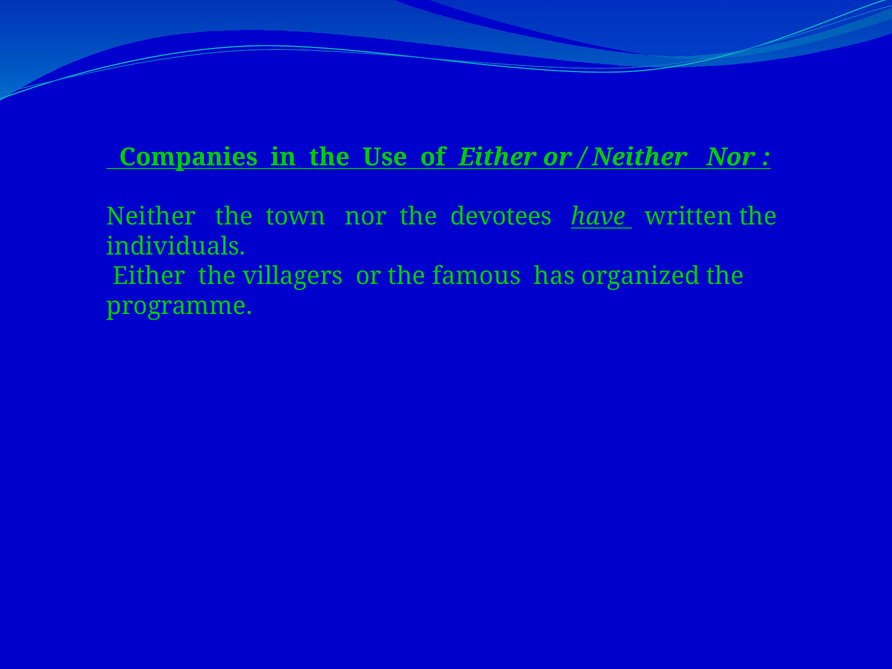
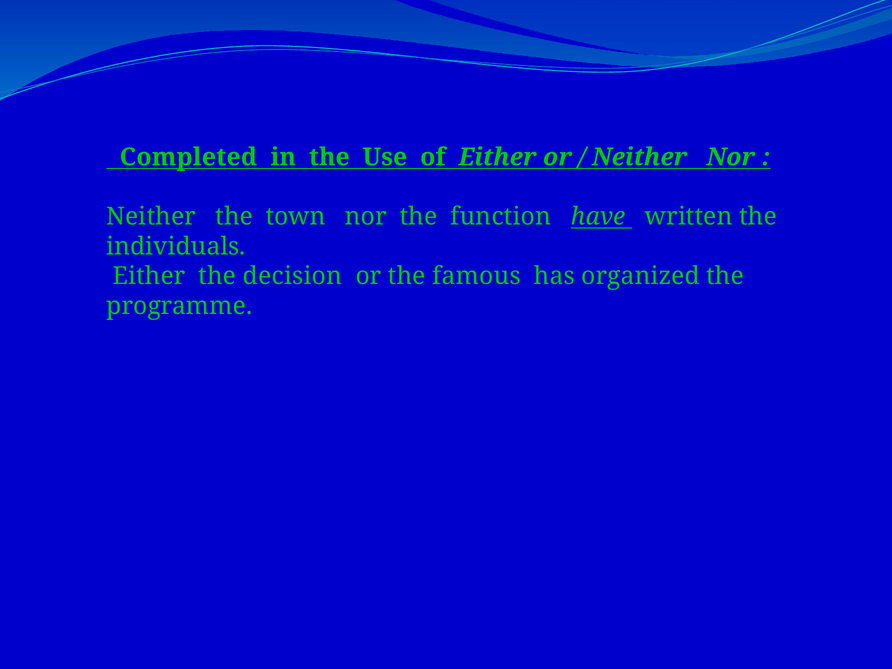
Companies: Companies -> Completed (188, 157)
devotees: devotees -> function (501, 217)
villagers: villagers -> decision (292, 276)
